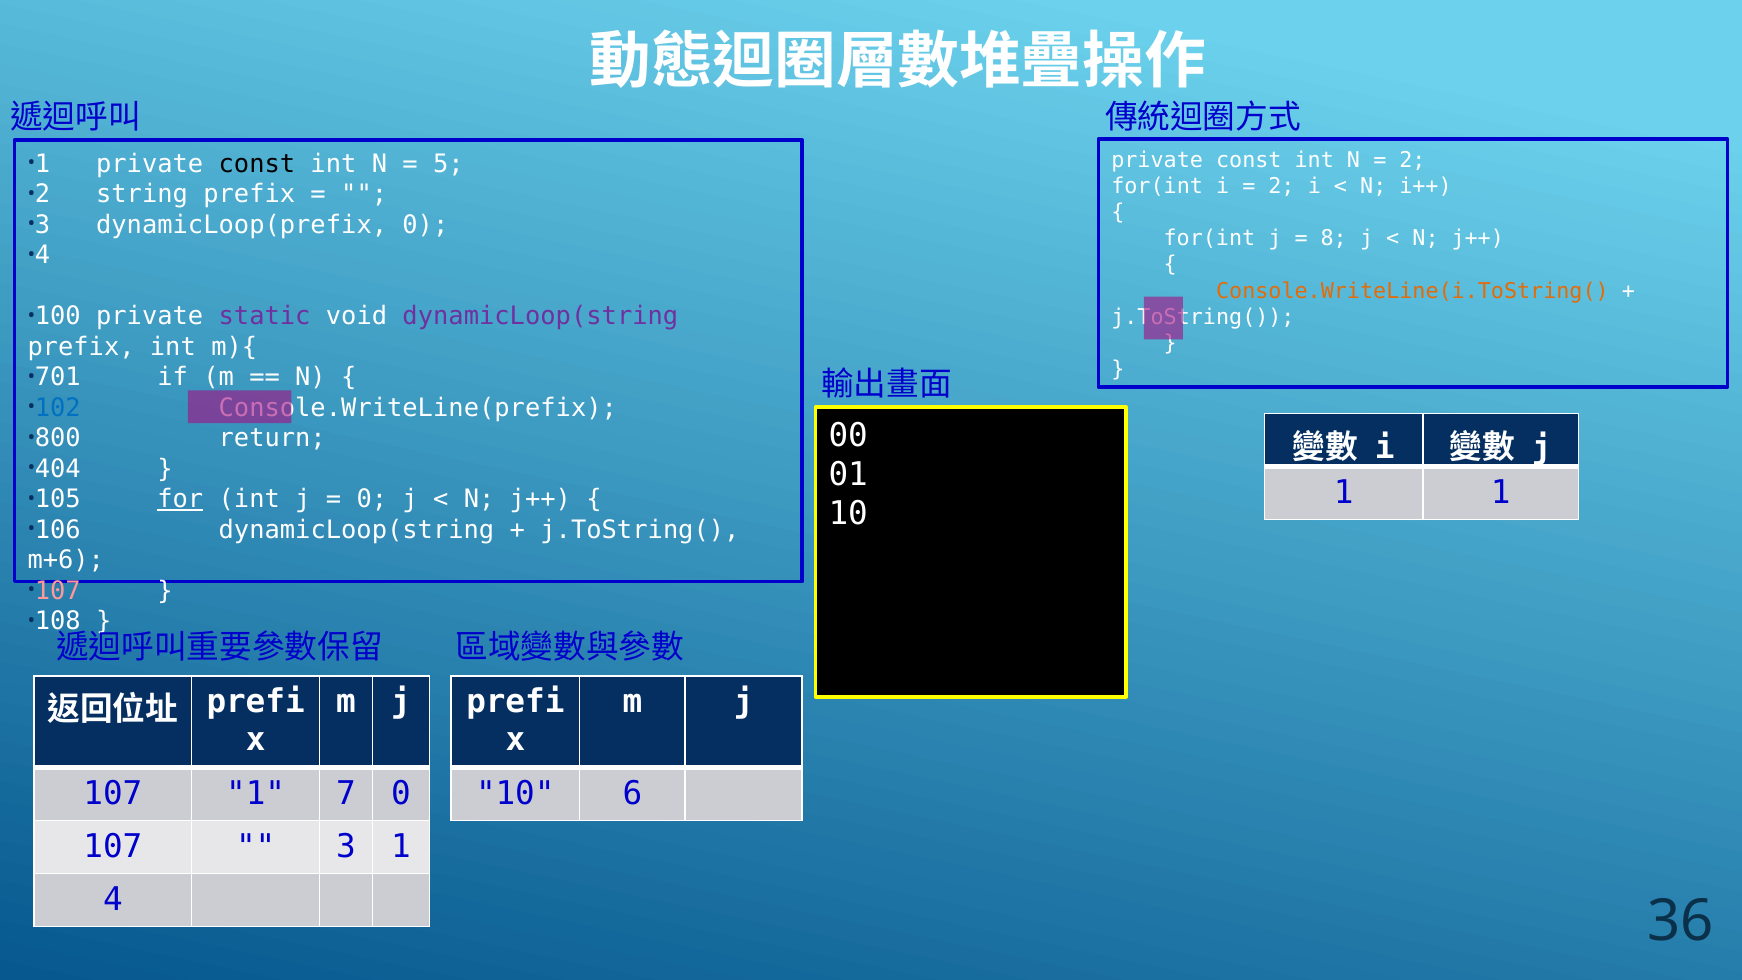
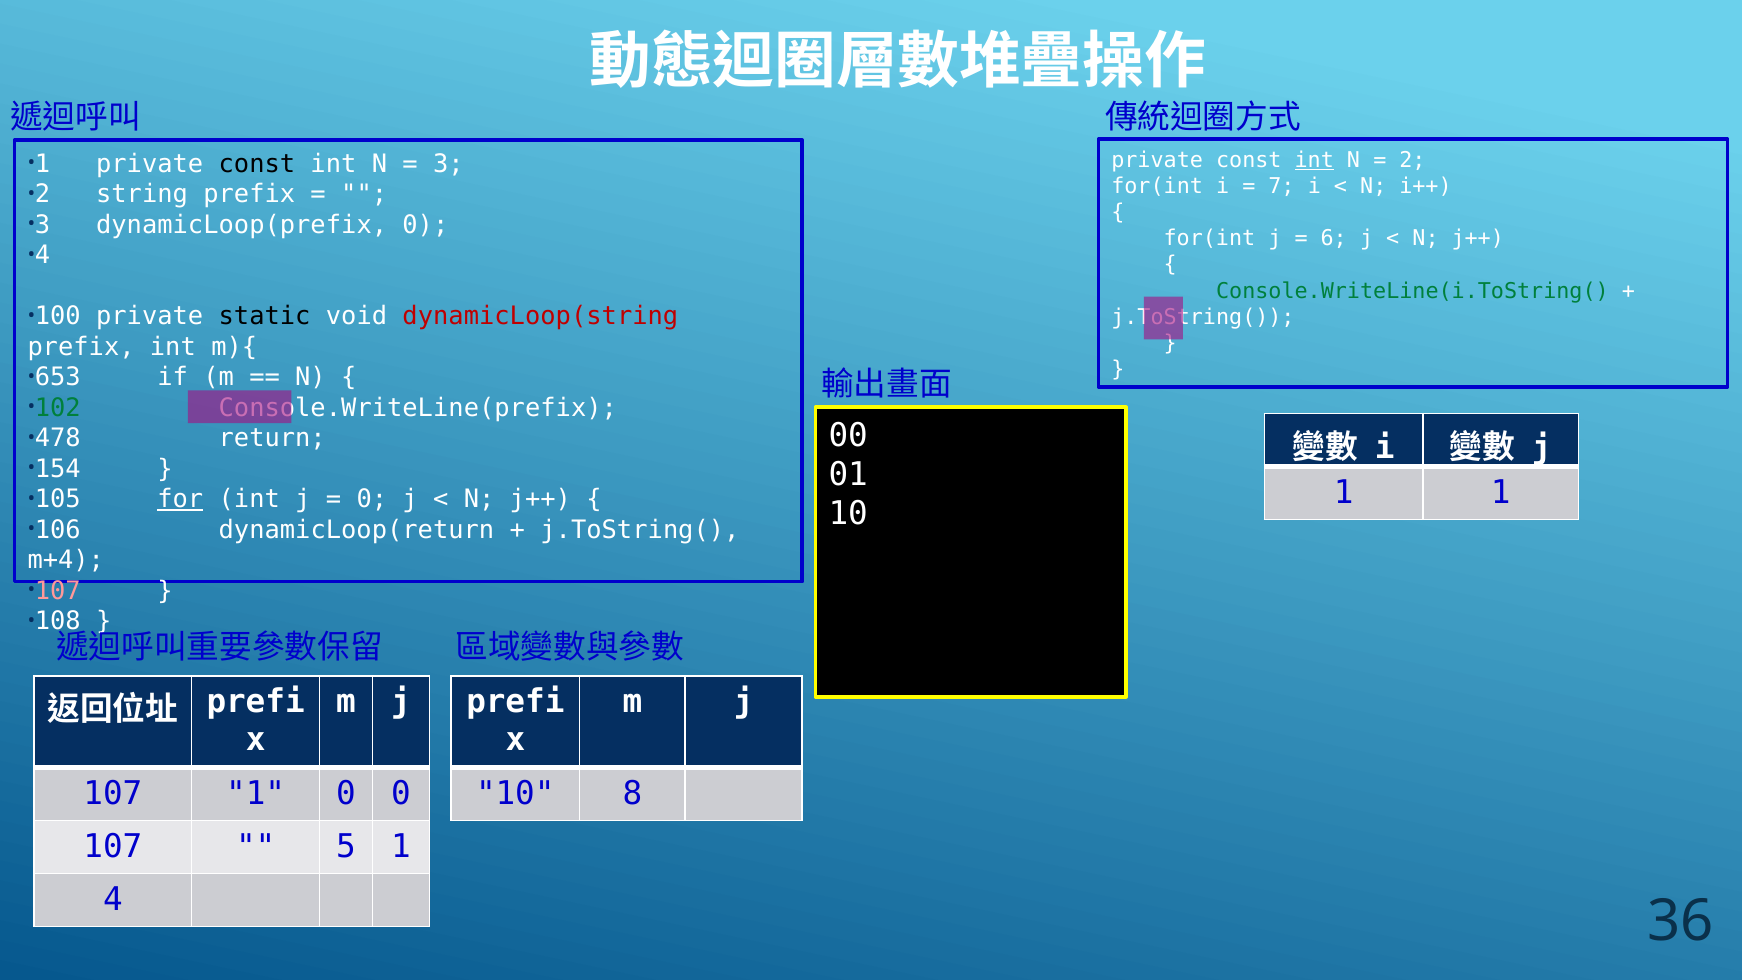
int underline: none -> present (1314, 160)
5: 5 -> 3 (448, 164)
2: 2 -> 7 (1281, 186)
8: 8 -> 6 (1334, 239)
Console.WriteLine(i.ToString( colour: orange -> green (1412, 291)
static colour: purple -> black (265, 316)
dynamicLoop(string colour: purple -> red (540, 316)
701: 701 -> 653 (58, 377)
102 colour: blue -> green (58, 408)
800: 800 -> 478 (58, 438)
404: 404 -> 154 (58, 469)
106 dynamicLoop(string: dynamicLoop(string -> dynamicLoop(return (356, 530)
m+6: m+6 -> m+4 (66, 560)
1 7: 7 -> 0 (346, 793)
6: 6 -> 8 (632, 793)
3: 3 -> 5 (346, 846)
